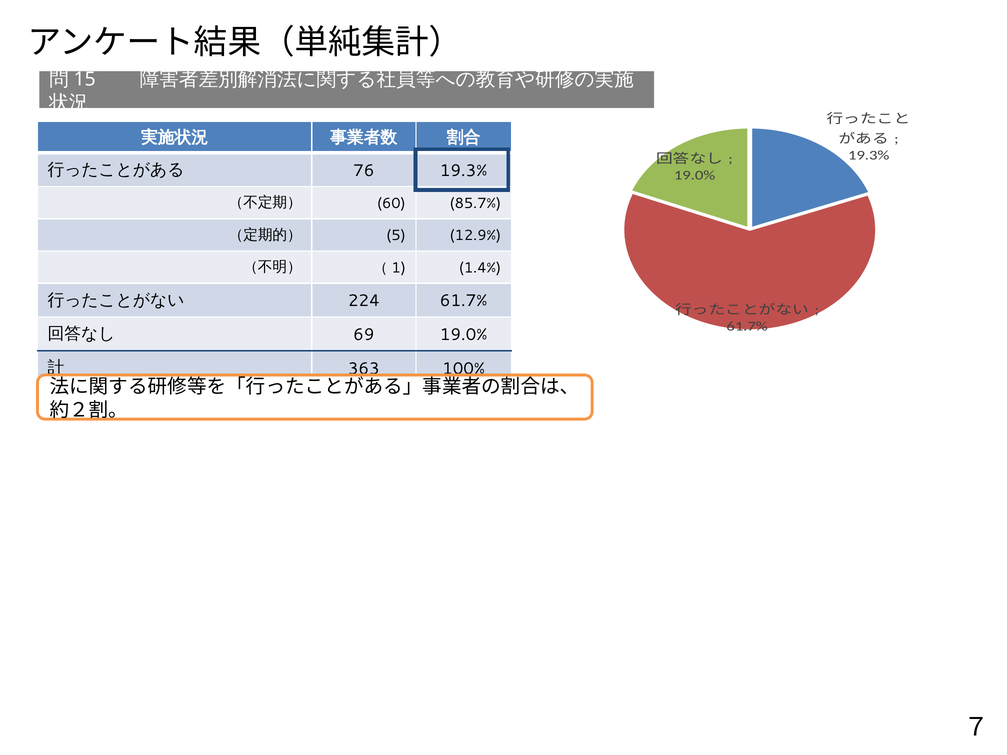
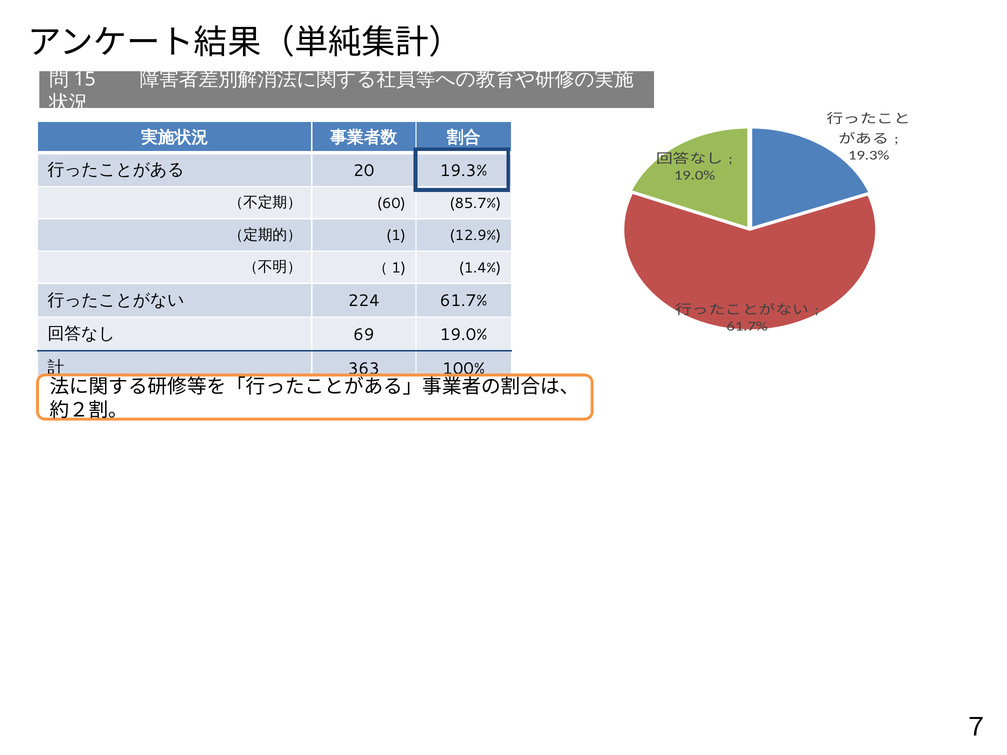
76: 76 -> 20 (364, 171)
5: 5 -> 1 (396, 236)
